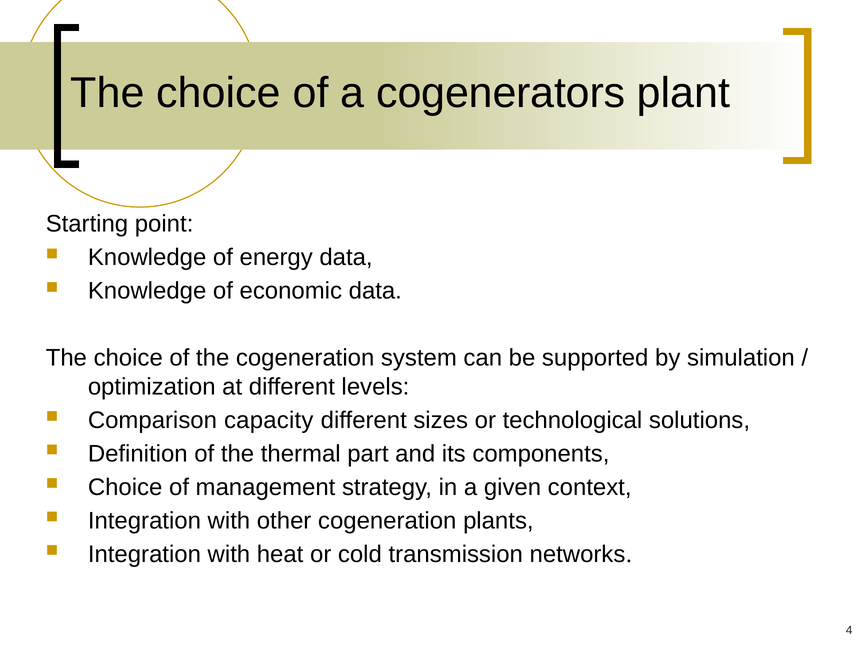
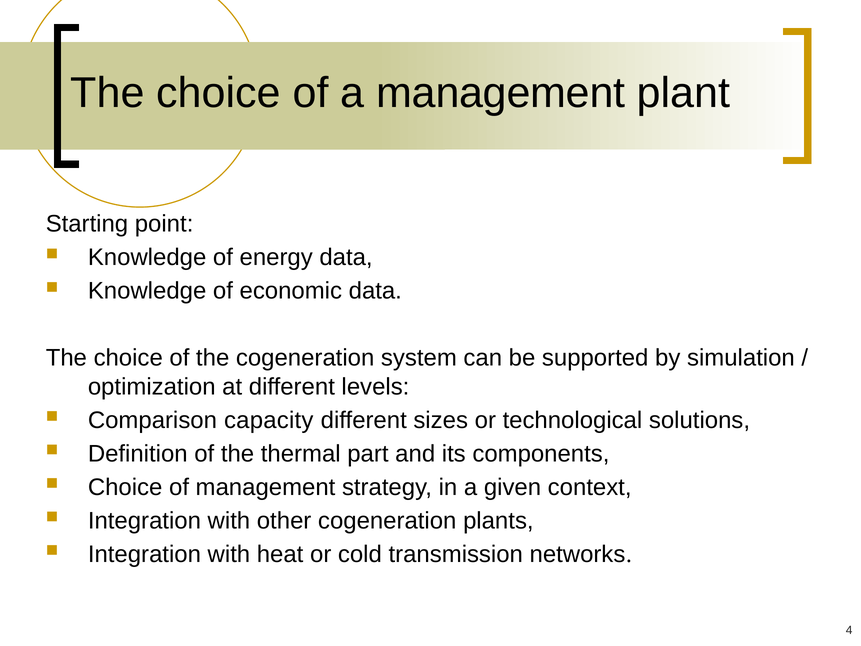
a cogenerators: cogenerators -> management (501, 93)
